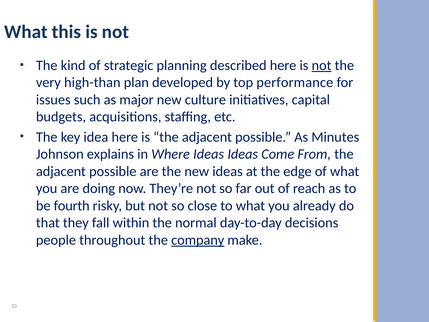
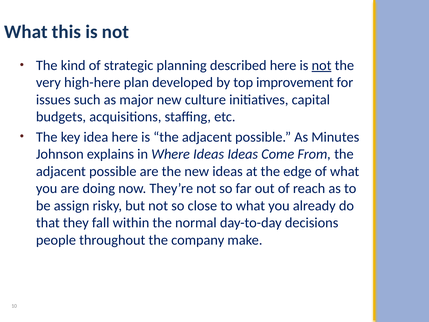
high-than: high-than -> high-here (92, 83)
performance: performance -> improvement (295, 83)
fourth: fourth -> assign (72, 205)
company underline: present -> none (198, 240)
